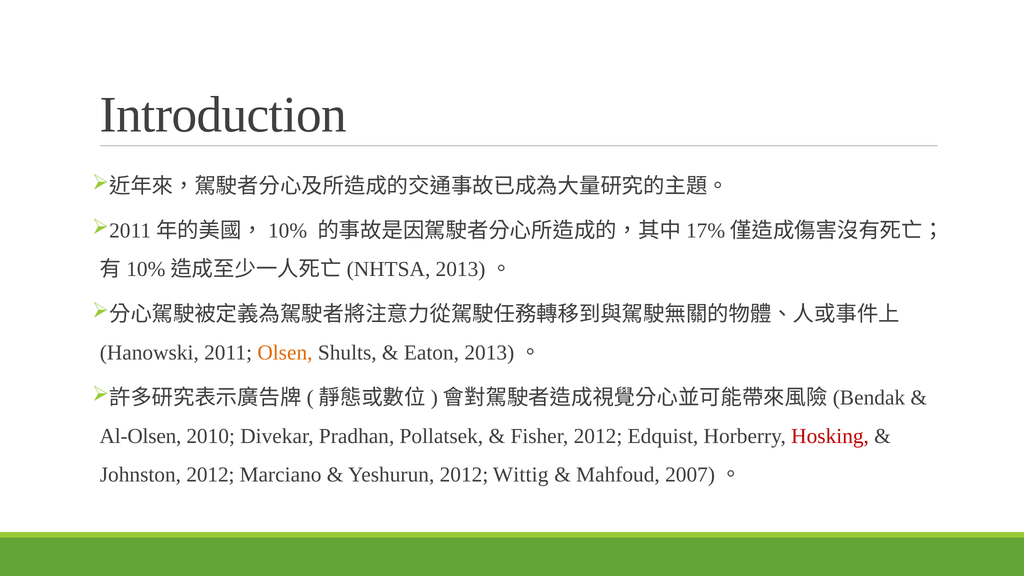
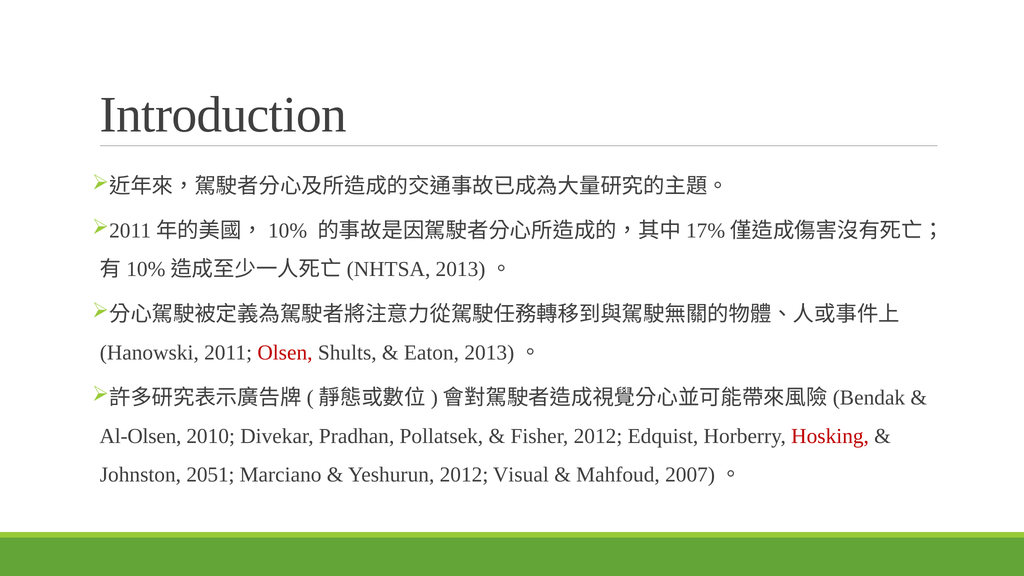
Olsen colour: orange -> red (285, 353)
Johnston 2012: 2012 -> 2051 (210, 474)
Wittig: Wittig -> Visual (521, 474)
